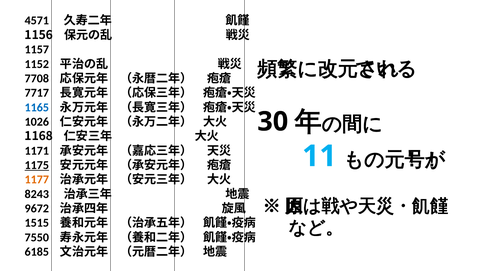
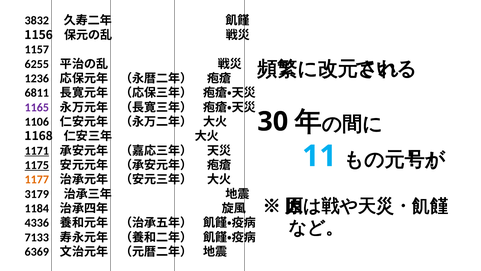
4571: 4571 -> 3832 (37, 21)
1152: 1152 -> 6255 (37, 64)
7708: 7708 -> 1236 (37, 78)
7717: 7717 -> 6811 (37, 93)
1165 colour: blue -> purple (37, 107)
1026: 1026 -> 1106 (37, 122)
1171 underline: none -> present (37, 151)
8243: 8243 -> 3179 (37, 194)
9672: 9672 -> 1184 (37, 208)
1515: 1515 -> 4336 (37, 223)
7550: 7550 -> 7133 (37, 237)
6185: 6185 -> 6369 (37, 252)
